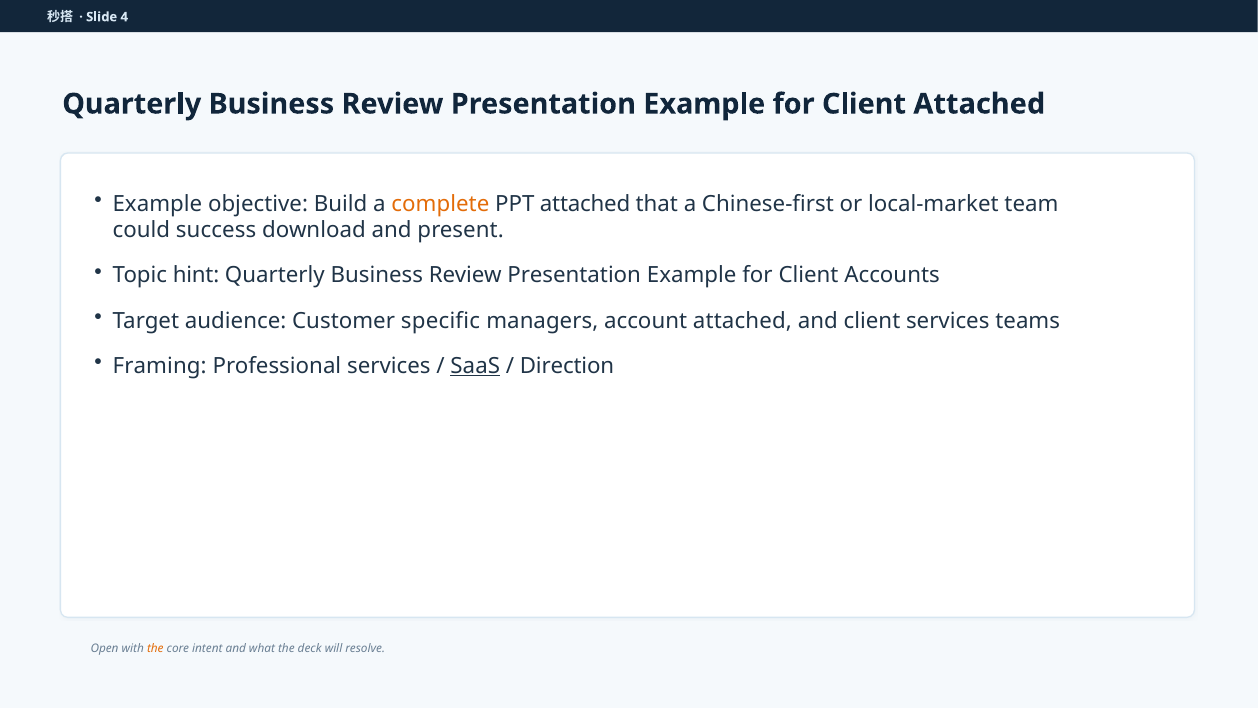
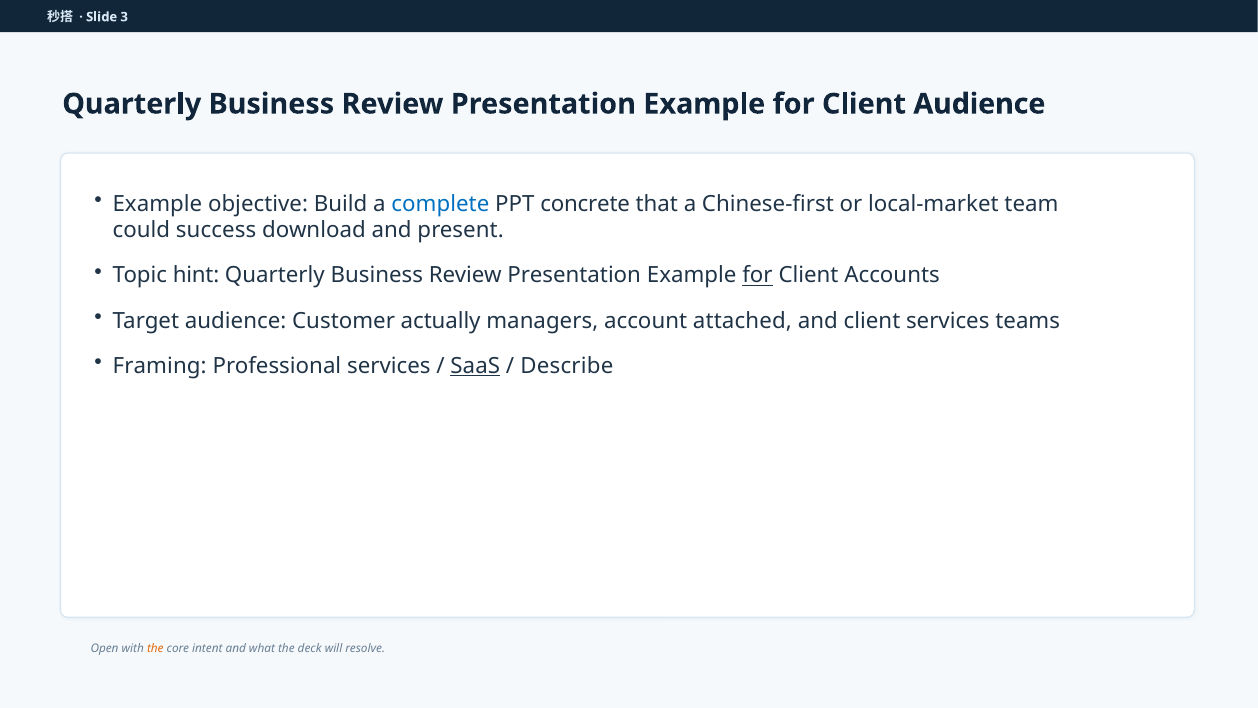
4: 4 -> 3 (124, 17)
Client Attached: Attached -> Audience (979, 104)
complete colour: orange -> blue (440, 204)
PPT attached: attached -> concrete (585, 204)
for underline: none -> present (757, 275)
specific: specific -> actually (441, 321)
Direction: Direction -> Describe (567, 366)
